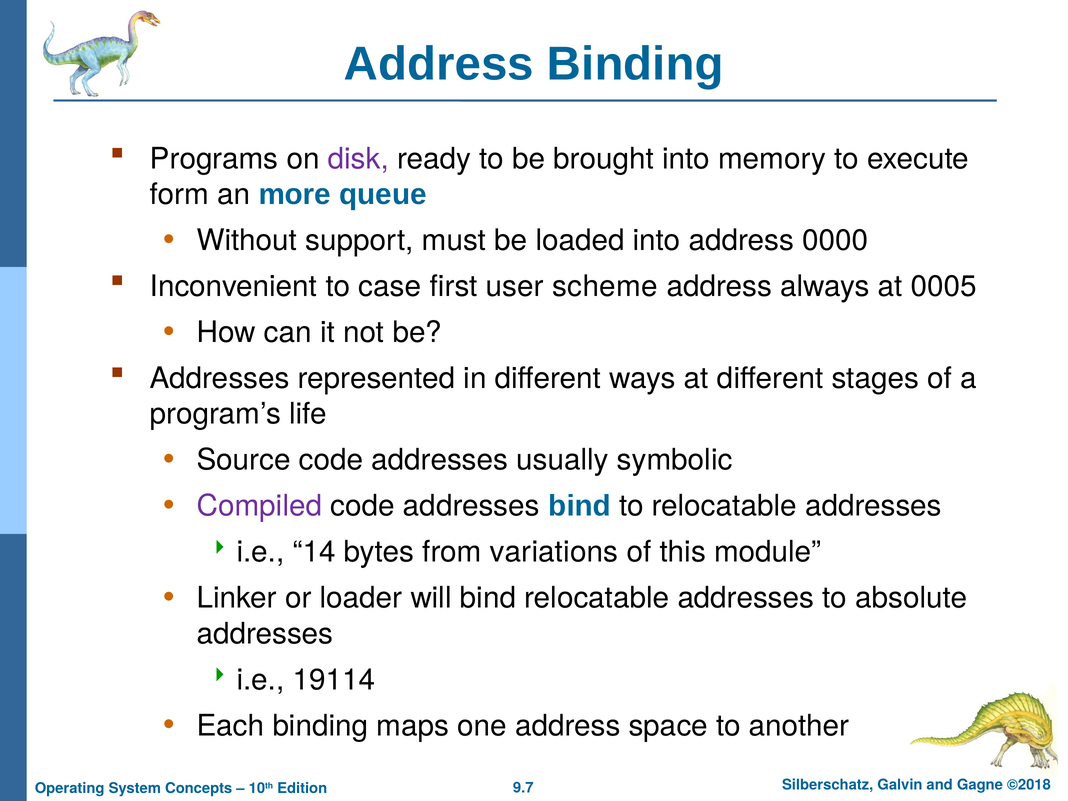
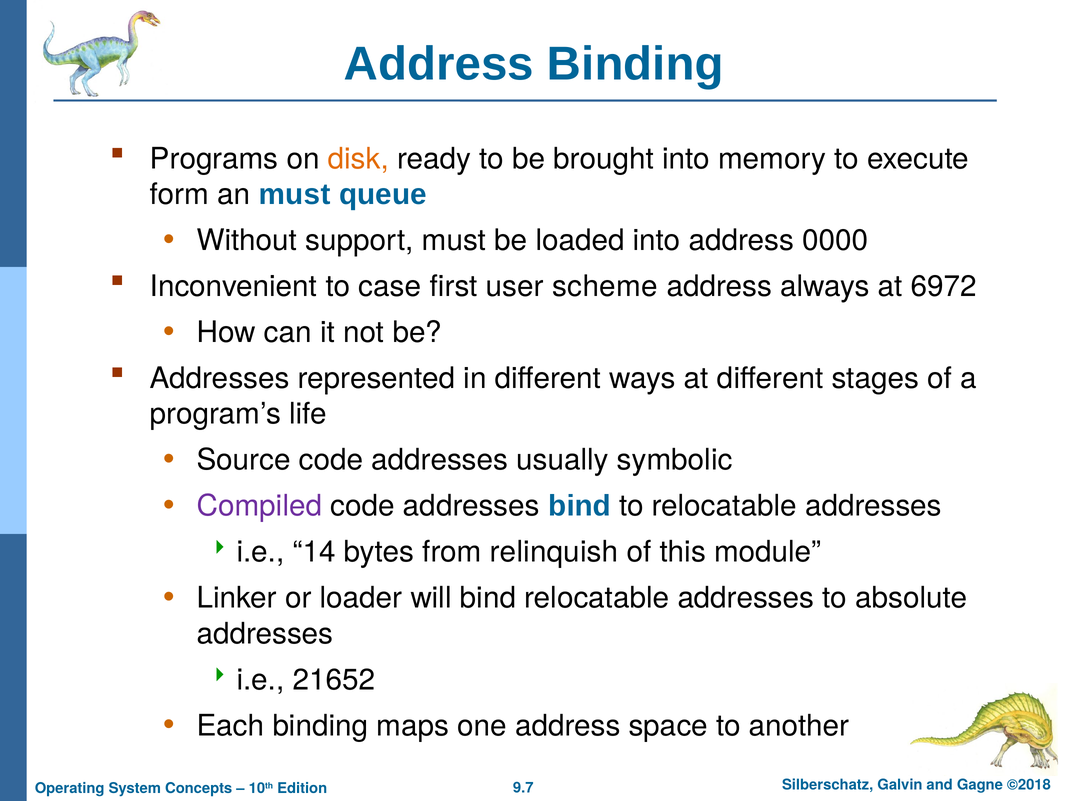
disk colour: purple -> orange (358, 159)
an more: more -> must (295, 195)
0005: 0005 -> 6972 (944, 287)
variations: variations -> relinquish (554, 552)
19114: 19114 -> 21652 (334, 680)
